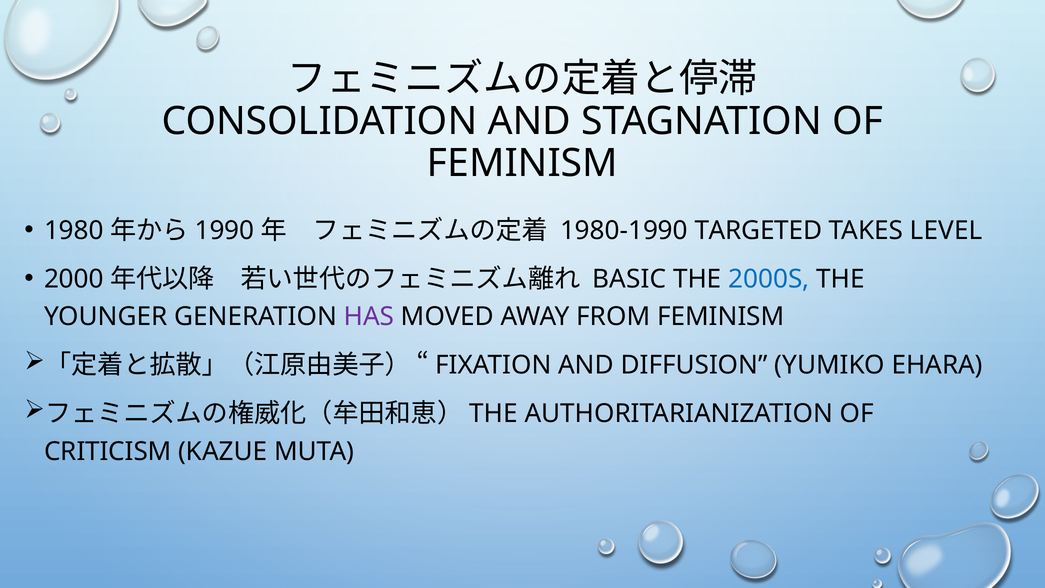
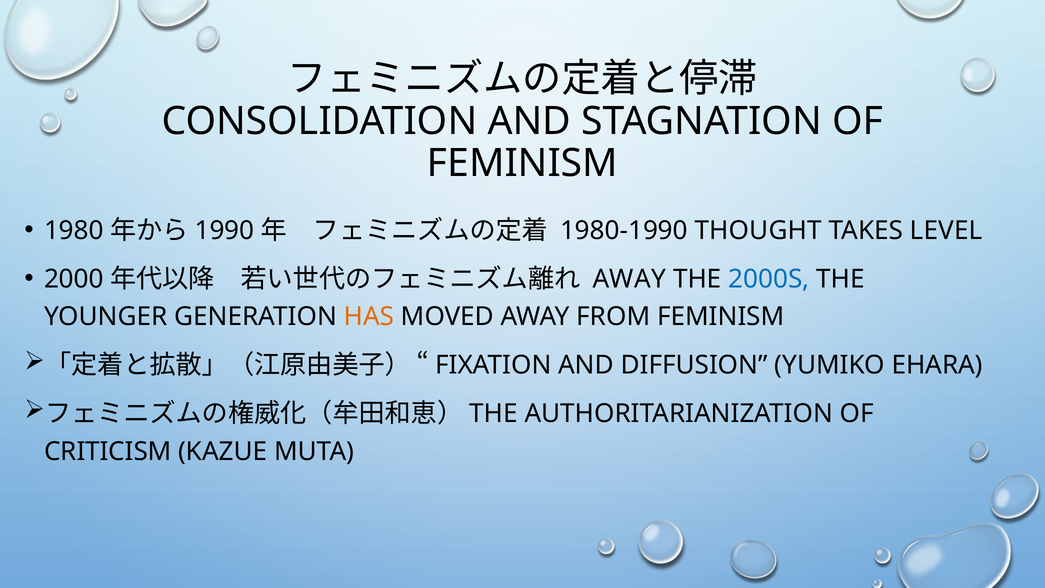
TARGETED: TARGETED -> THOUGHT (758, 231)
BASIC: BASIC -> AWAY (629, 279)
HAS colour: purple -> orange (369, 317)
